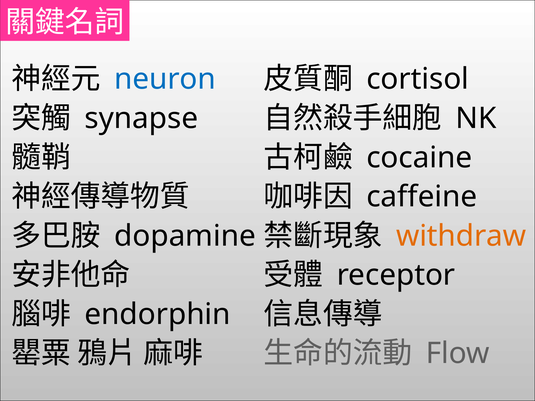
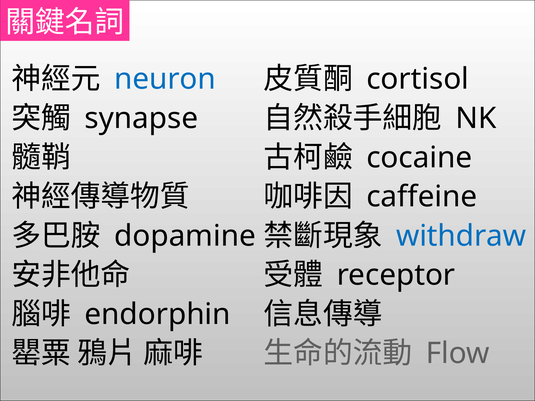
withdraw colour: orange -> blue (461, 236)
